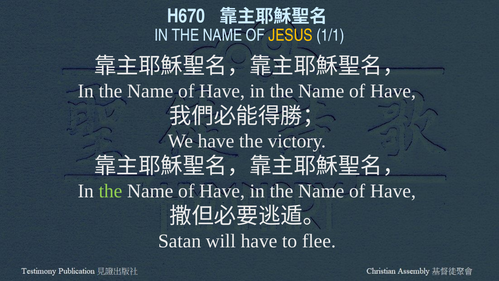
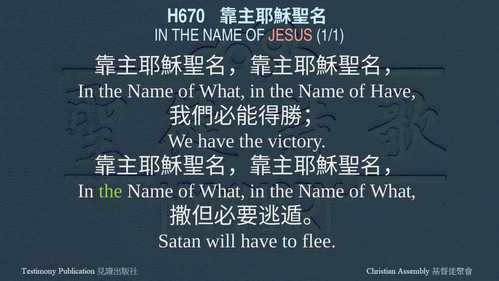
JESUS colour: yellow -> pink (291, 35)
Have: Have -> What (222, 91)
Have: Have -> What (222, 191)
Have: Have -> What (393, 191)
